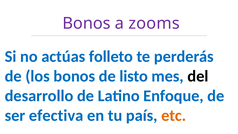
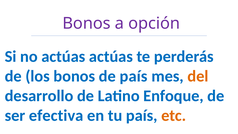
zooms: zooms -> opción (154, 23)
actúas folleto: folleto -> actúas (111, 56)
de listo: listo -> país (134, 76)
del colour: black -> orange (198, 76)
